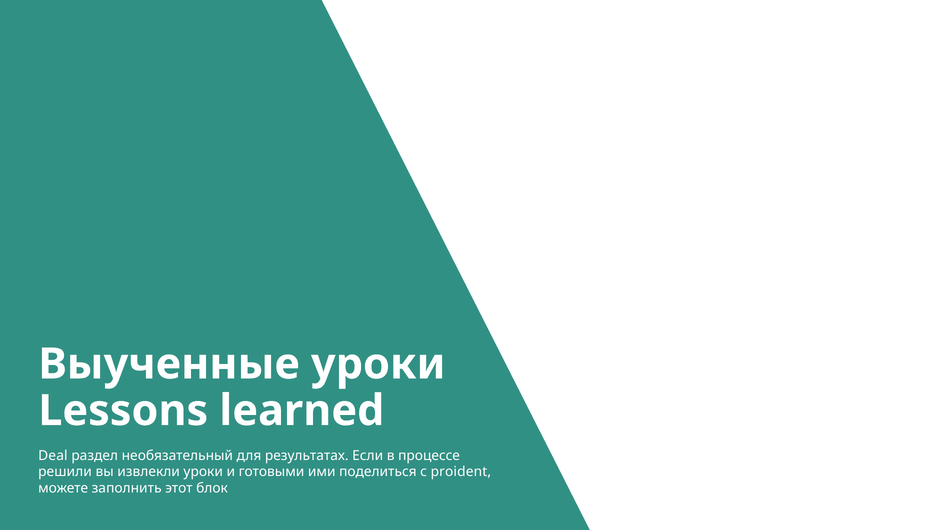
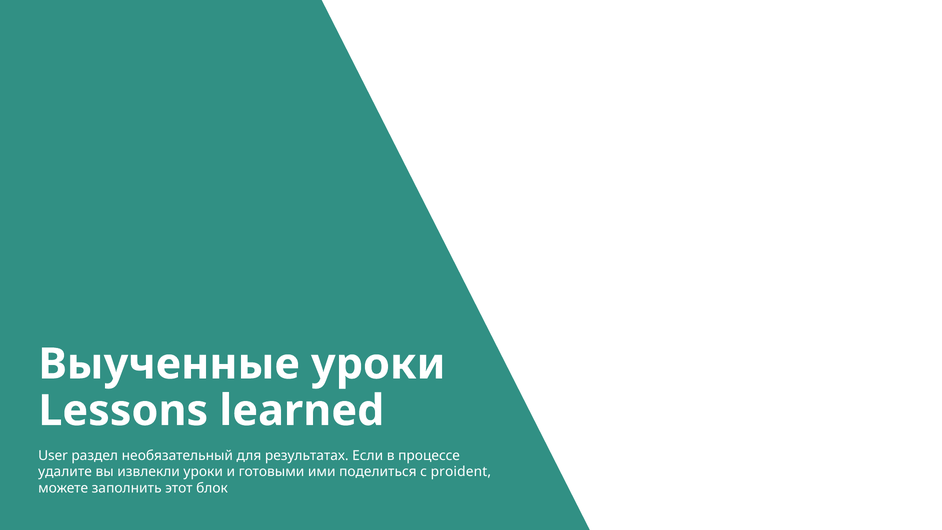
Deal: Deal -> User (53, 455)
решили: решили -> удалите (65, 472)
